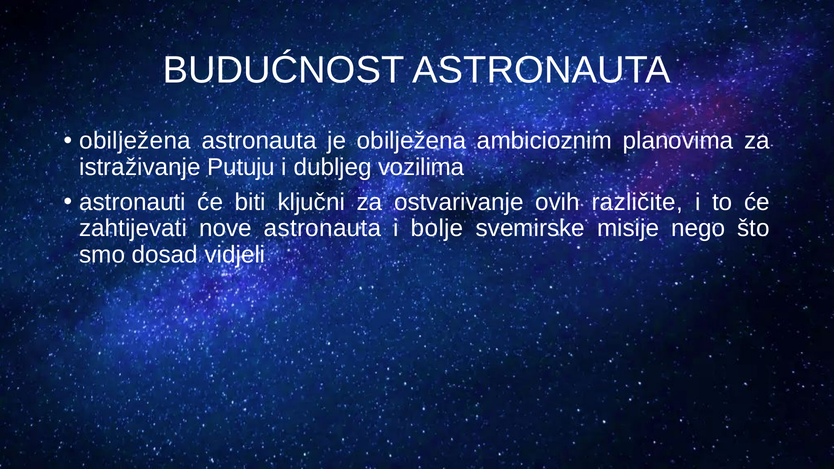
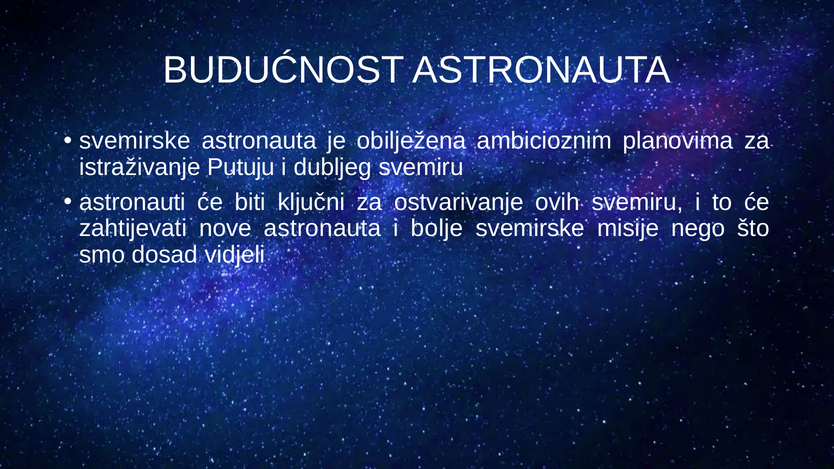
obilježena: obilježena -> svemirske (135, 141)
dubljeg vozilima: vozilima -> svemiru (421, 167)
ovih različite: različite -> svemiru (637, 202)
